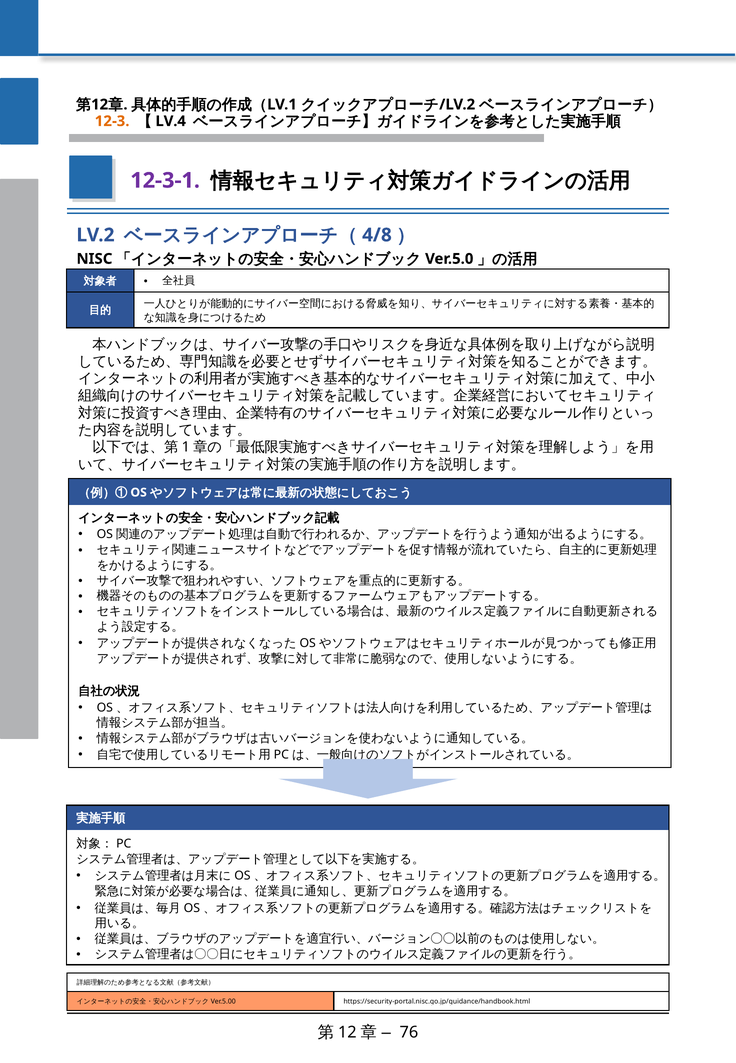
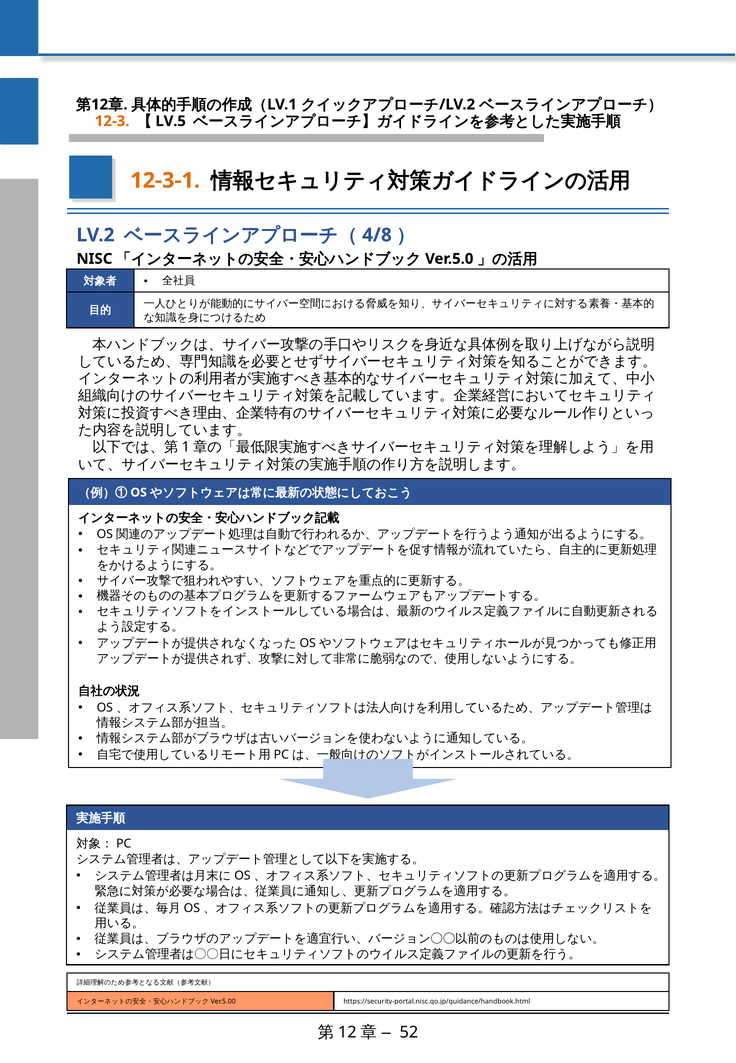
LV.4: LV.4 -> LV.5 (171, 121)
12-3-1 colour: purple -> orange (165, 180)
76: 76 -> 52 (409, 1032)
